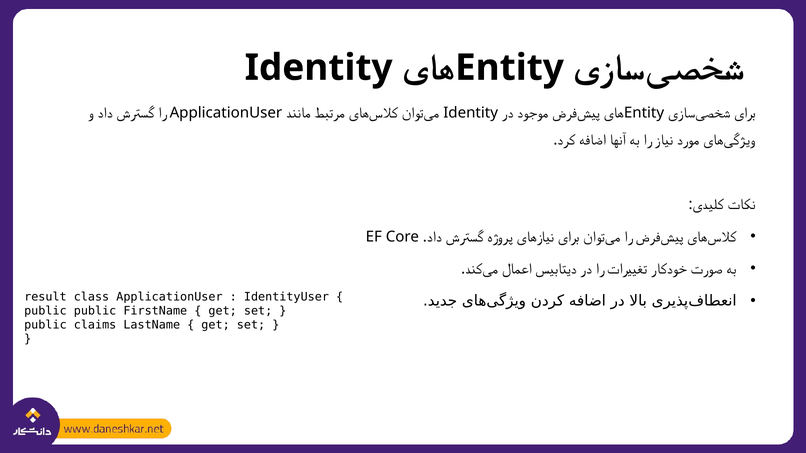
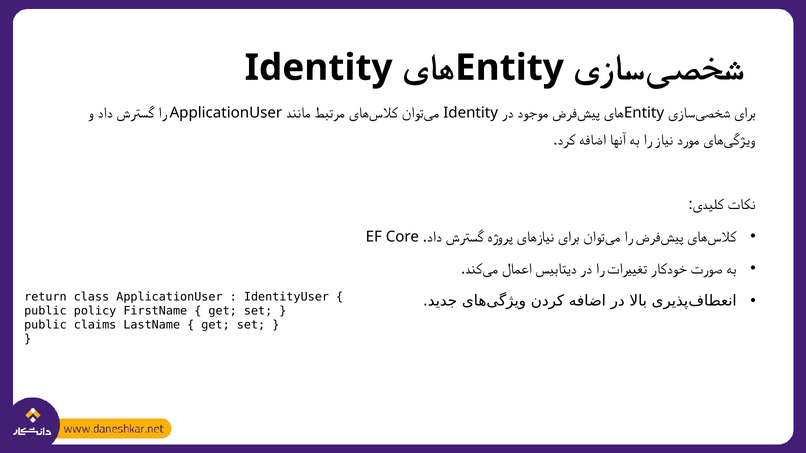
result: result -> return (45, 297)
public public: public -> policy (95, 311)
